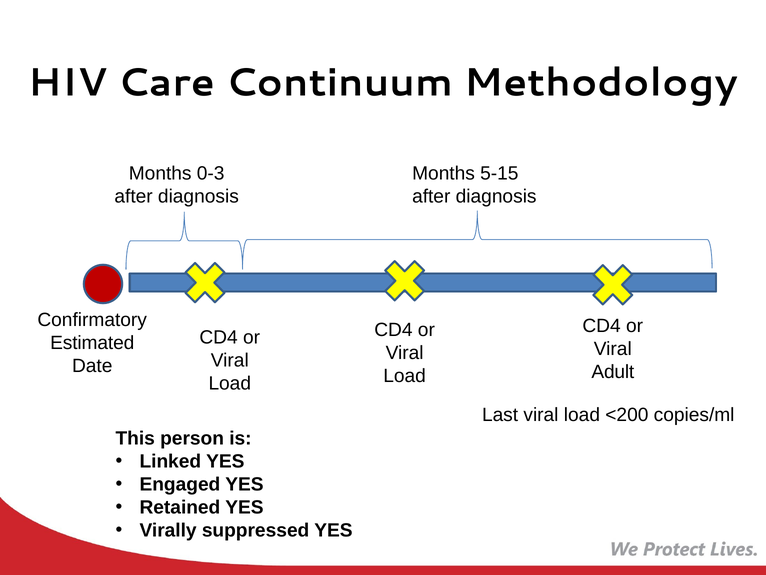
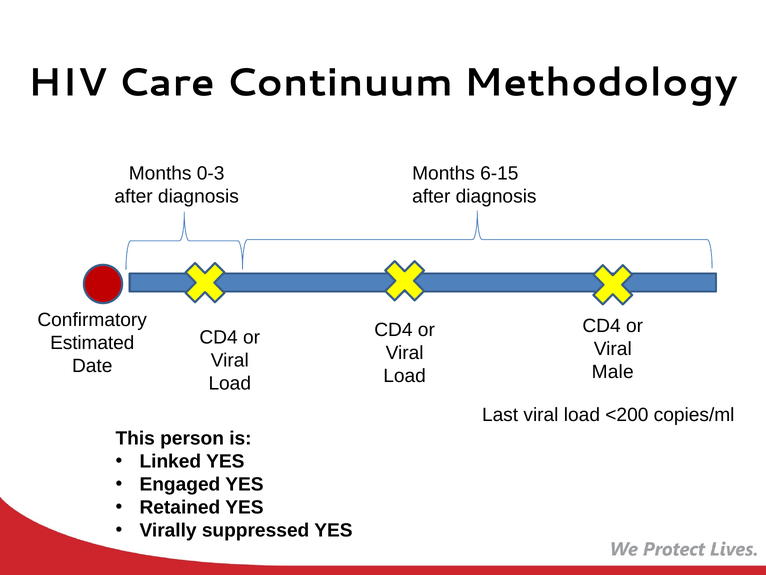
5-15: 5-15 -> 6-15 (499, 173)
Adult: Adult -> Male (613, 372)
